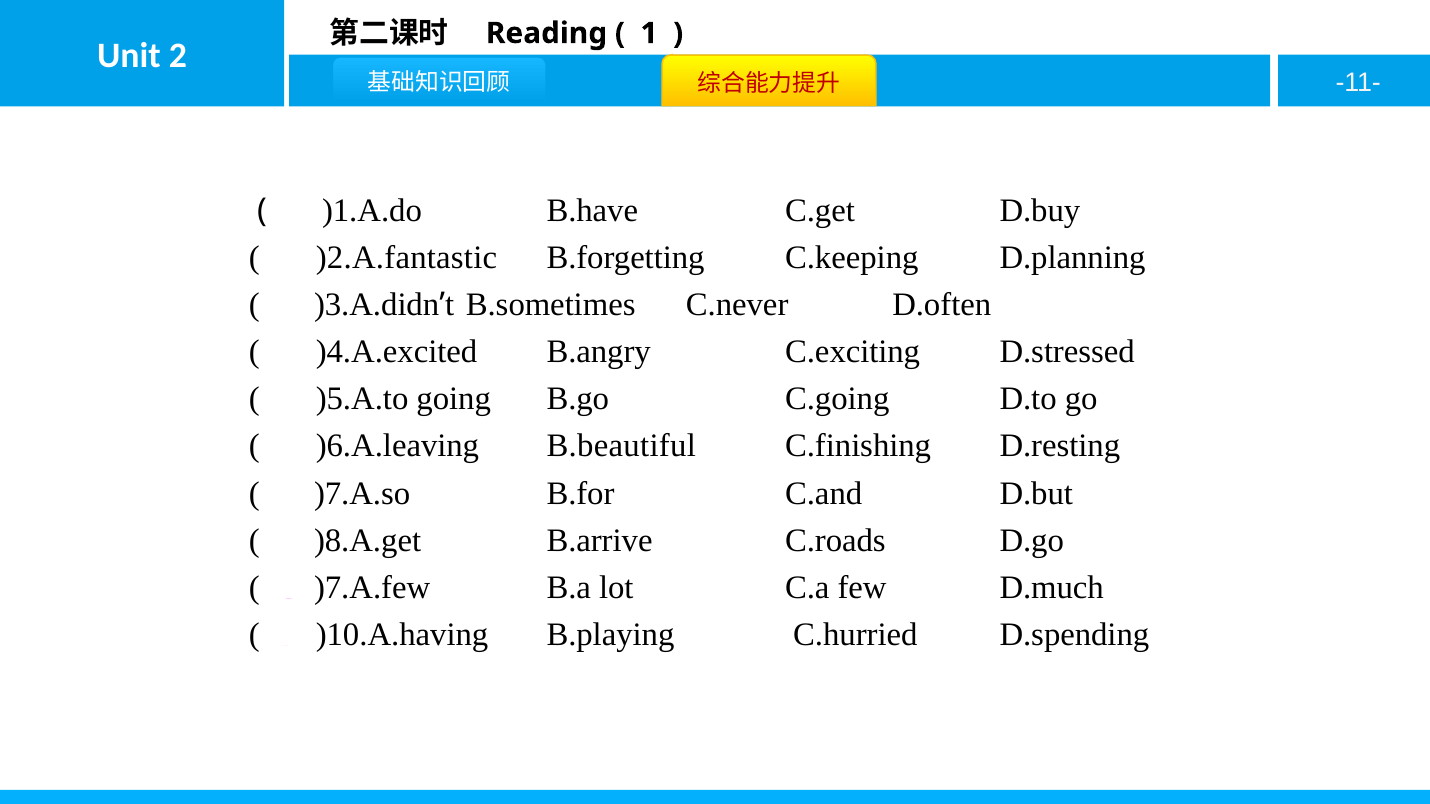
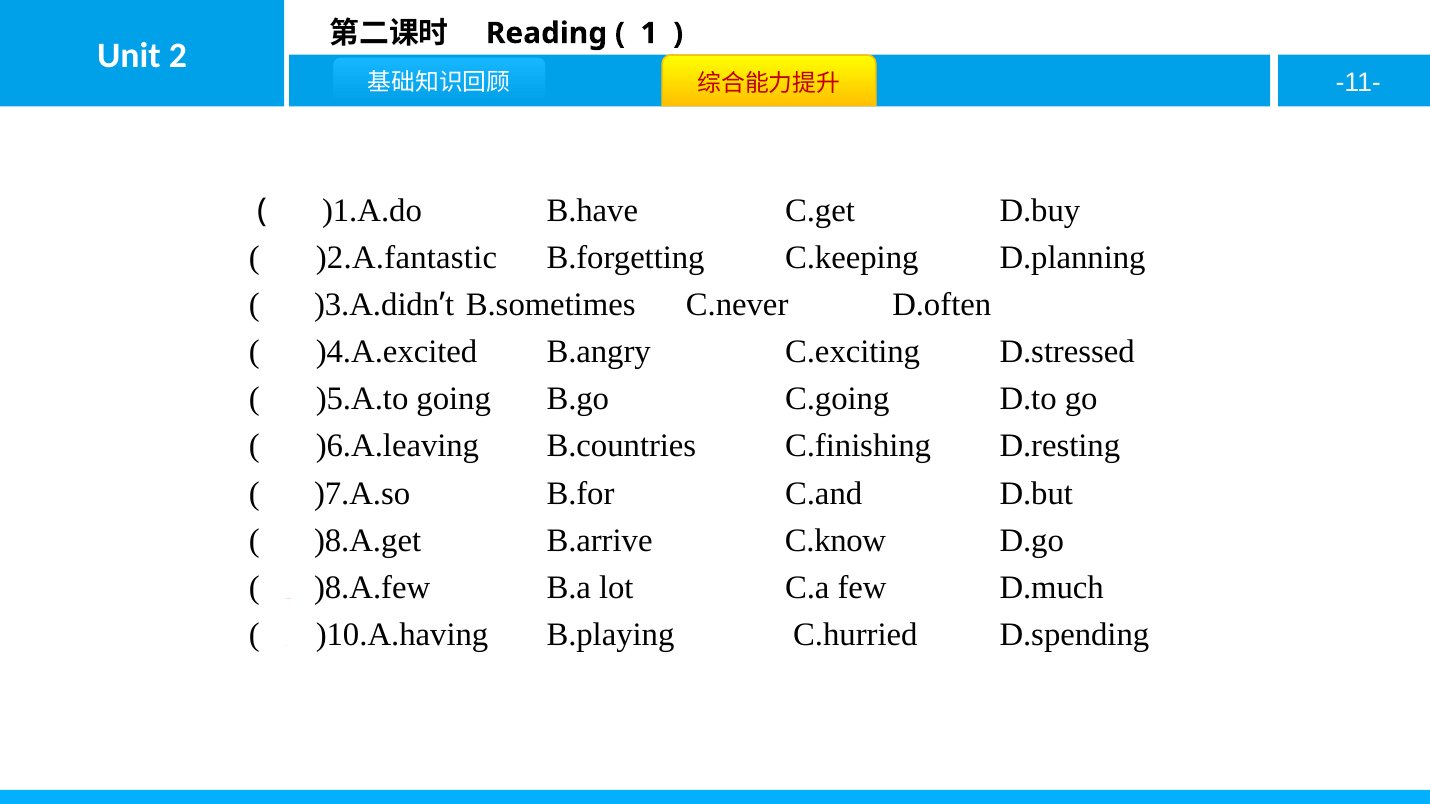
B.beautiful: B.beautiful -> B.countries (621, 446)
C.roads: C.roads -> C.know (836, 541)
)7.A.few: )7.A.few -> )8.A.few (372, 588)
